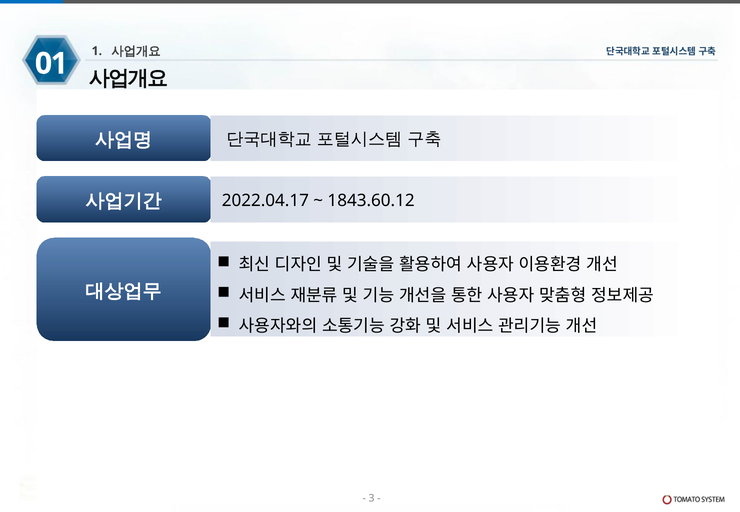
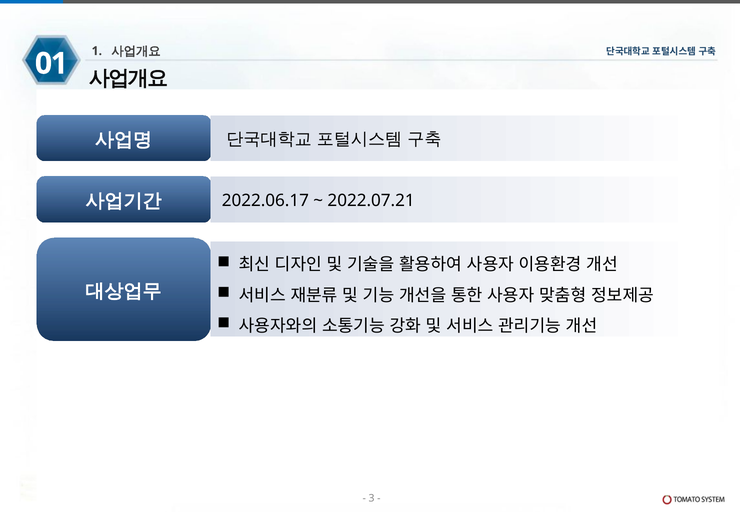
2022.04.17: 2022.04.17 -> 2022.06.17 (265, 201)
1843.60.12: 1843.60.12 -> 2022.07.21 (371, 201)
